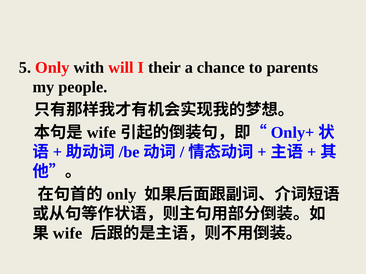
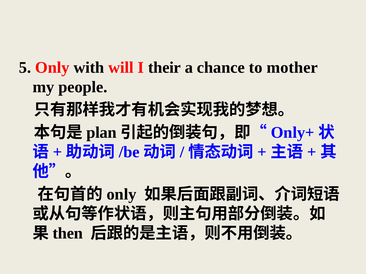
parents: parents -> mother (292, 68)
wife: wife -> plan (102, 133)
wife: wife -> then (68, 234)
